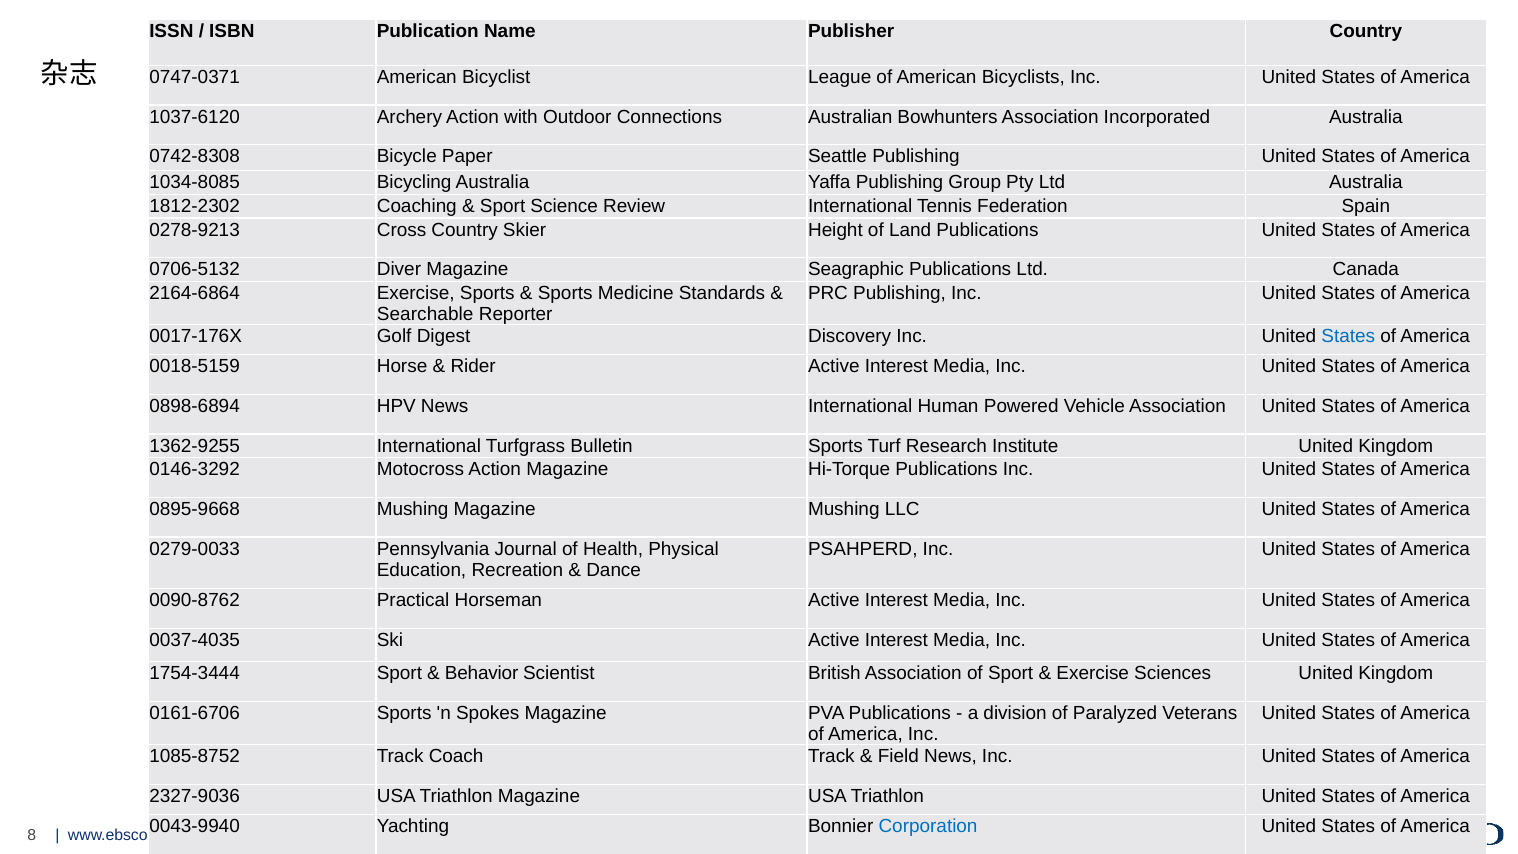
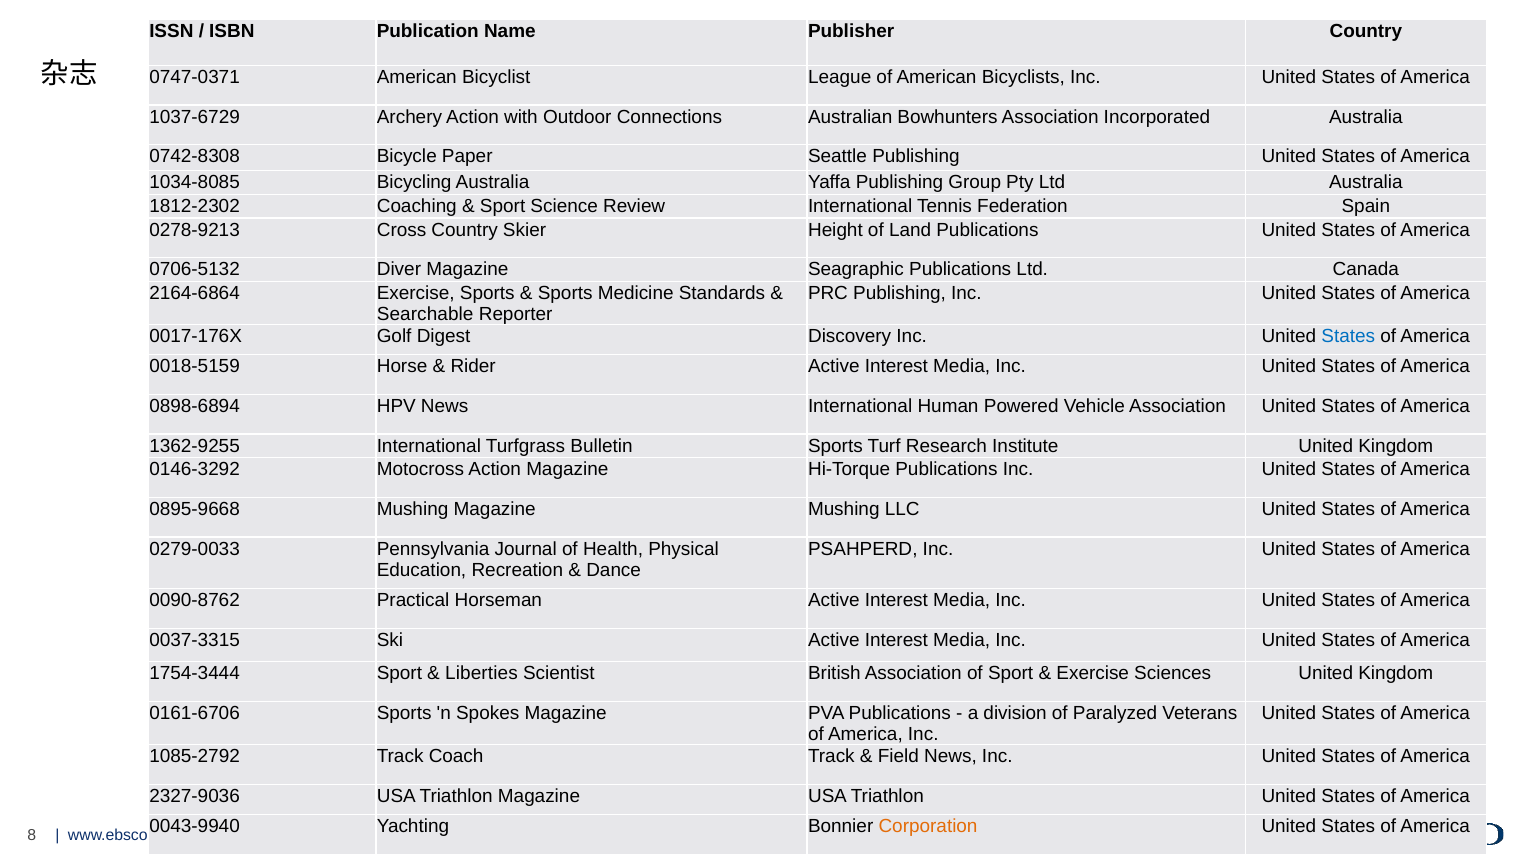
1037-6120: 1037-6120 -> 1037-6729 (195, 117)
0037-4035: 0037-4035 -> 0037-3315 (195, 640)
Behavior: Behavior -> Liberties (481, 673)
1085-8752: 1085-8752 -> 1085-2792 (195, 757)
Corporation colour: blue -> orange (928, 826)
